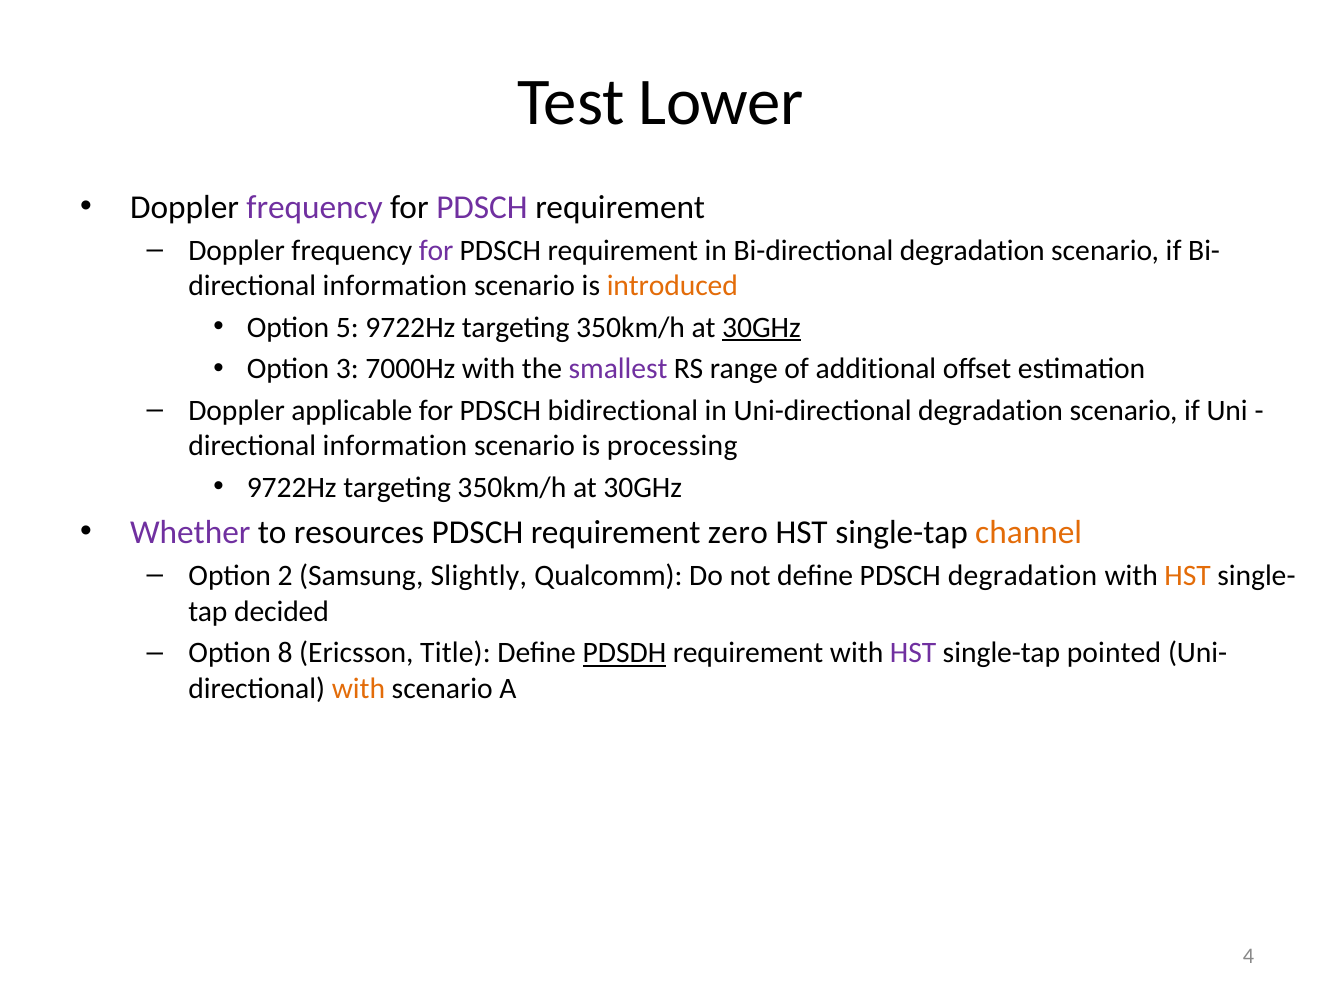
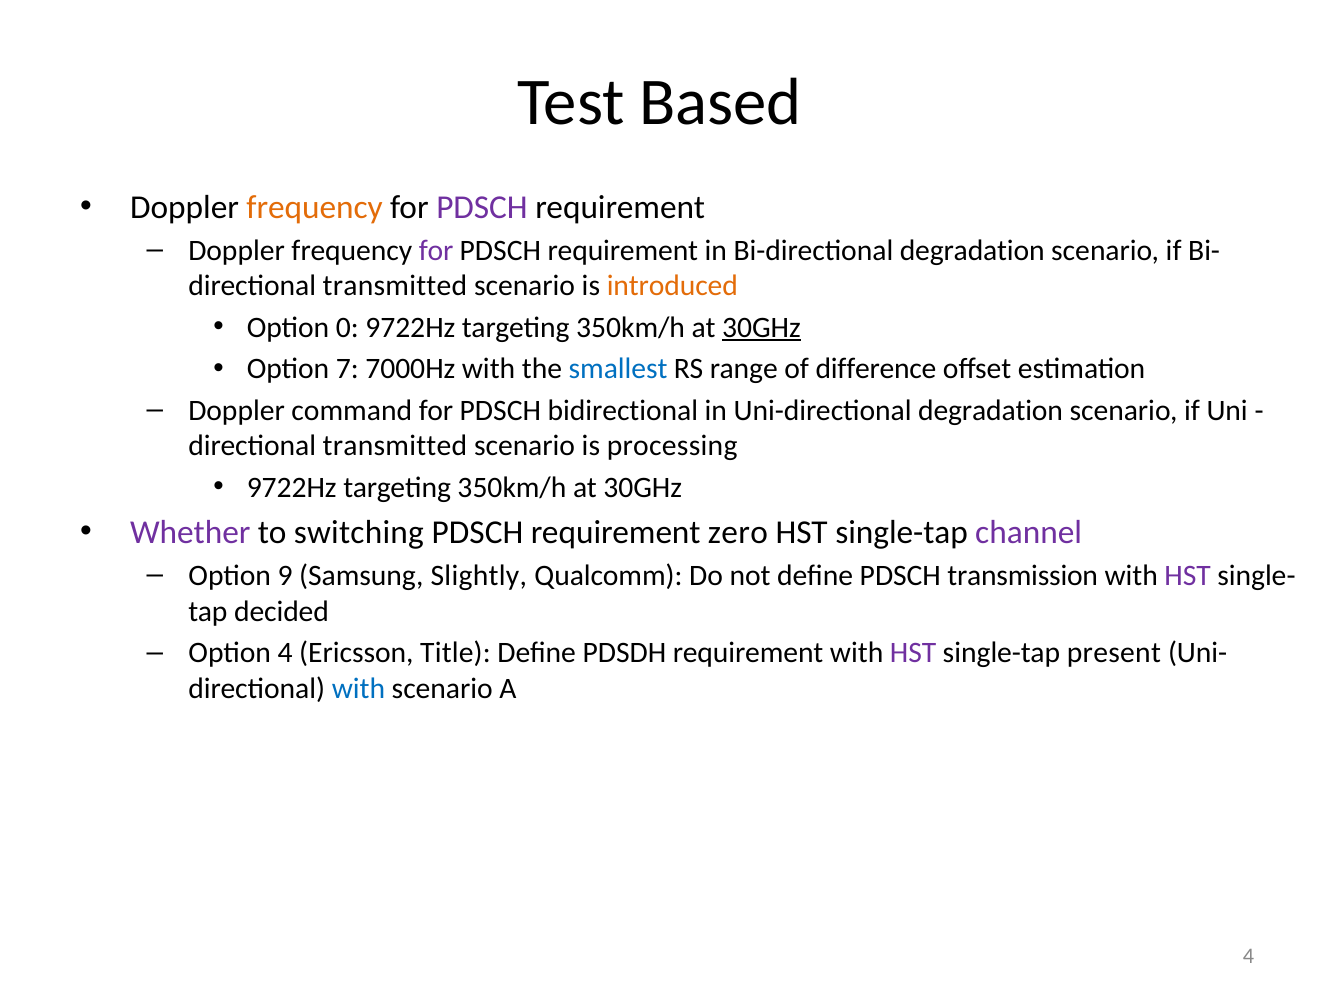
Lower: Lower -> Based (721, 102)
frequency colour: purple -> orange (315, 207)
information: information -> transmitted (395, 286)
5: 5 -> 0 (347, 327)
3: 3 -> 7 (347, 369)
smallest colour: purple -> blue (618, 369)
additional: additional -> difference (876, 369)
applicable: applicable -> command (352, 410)
information: information -> transmitted (395, 446)
resources: resources -> switching (359, 532)
channel colour: orange -> purple (1029, 532)
2: 2 -> 9 (285, 576)
PDSCH degradation: degradation -> transmission (1023, 576)
HST colour: orange -> purple (1188, 576)
Option 8: 8 -> 4 (285, 653)
PDSDH underline: present -> none (624, 653)
pointed: pointed -> present (1114, 653)
with colour: orange -> blue (358, 688)
